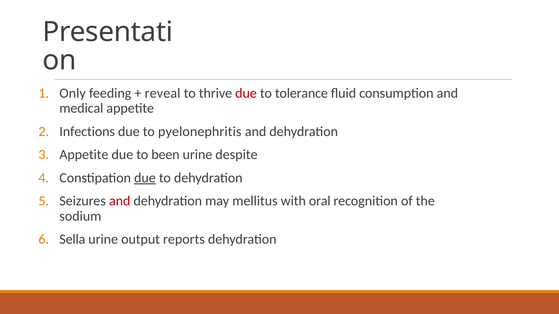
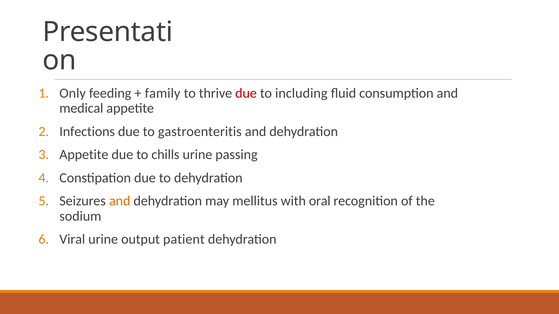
reveal: reveal -> family (163, 93)
tolerance: tolerance -> including (301, 93)
pyelonephritis: pyelonephritis -> gastroenteritis (200, 132)
been: been -> chills (165, 155)
despite: despite -> passing (236, 155)
due underline: present -> none (145, 178)
and colour: red -> orange (120, 201)
Sella: Sella -> Viral (72, 240)
reports: reports -> patient (184, 240)
